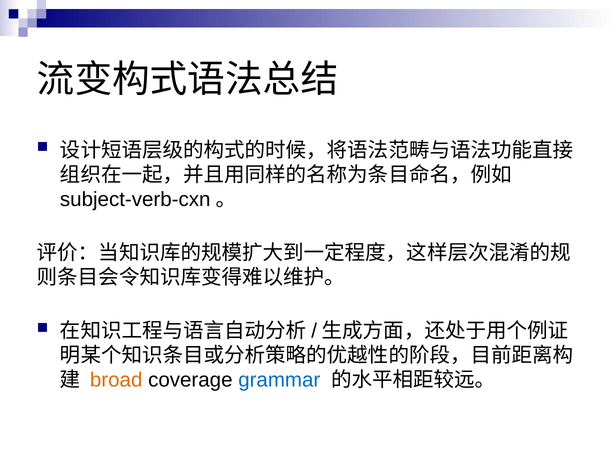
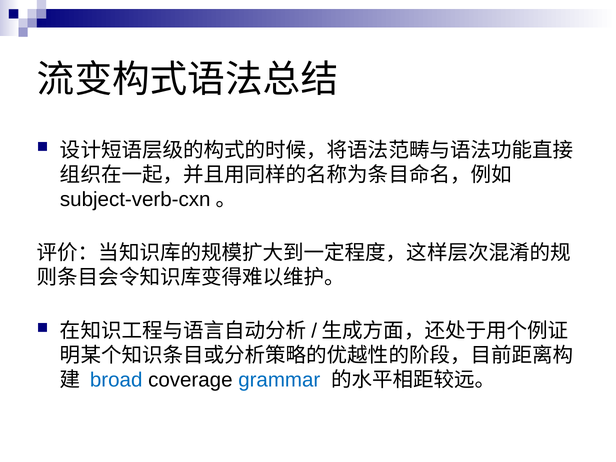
broad colour: orange -> blue (116, 380)
